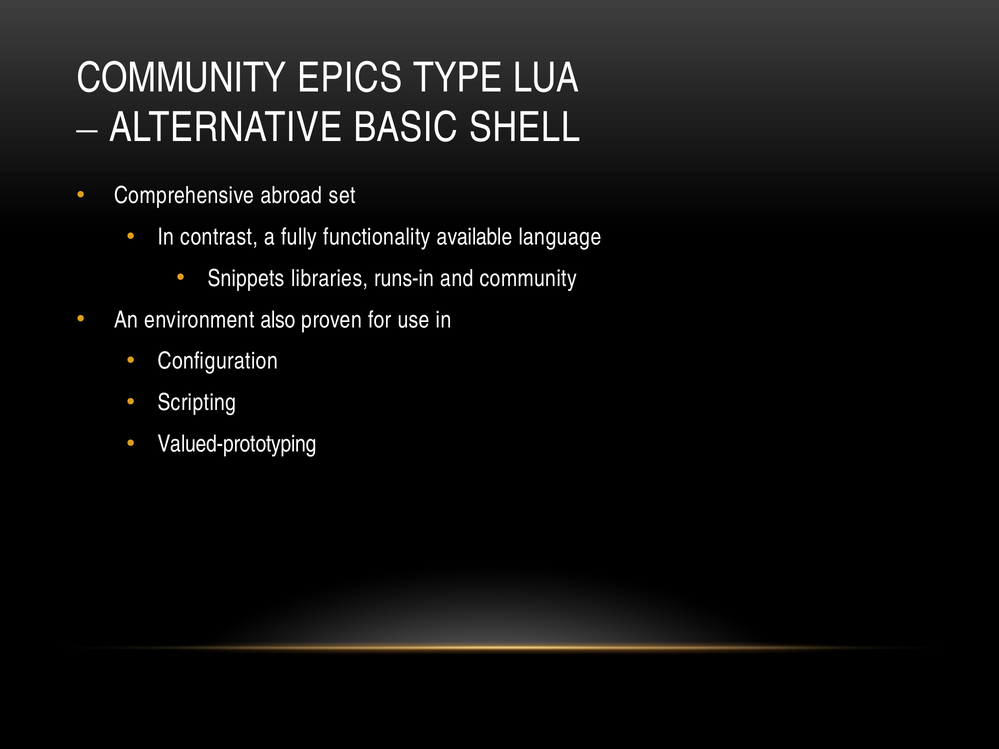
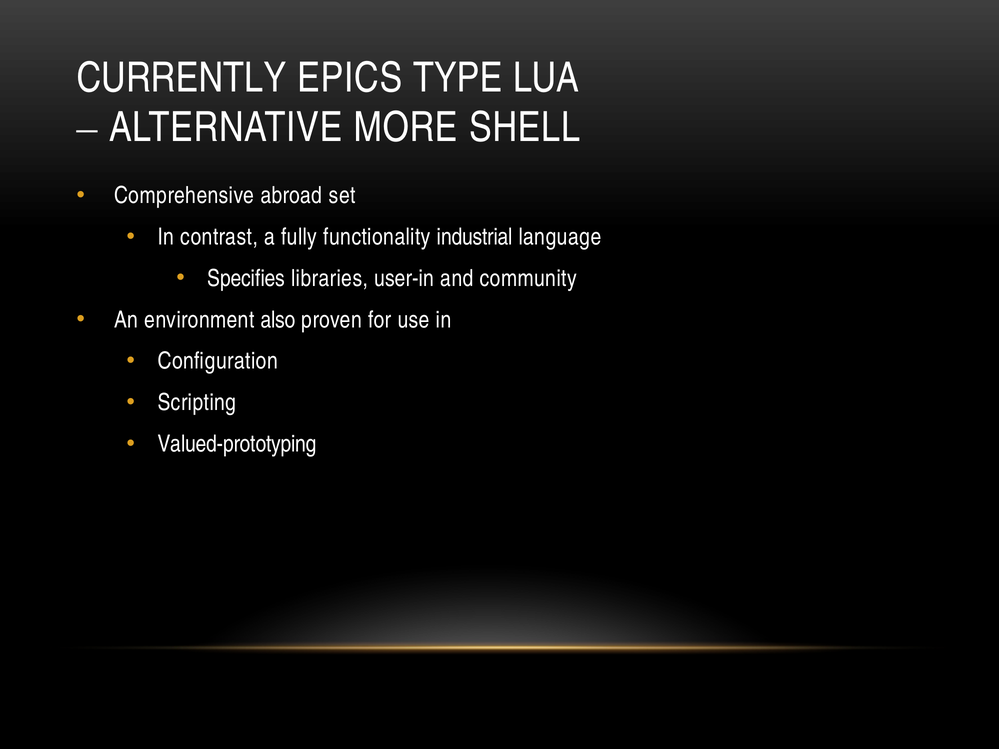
COMMUNITY: COMMUNITY -> CURRENTLY (181, 78)
BASIC: BASIC -> MORE (406, 128)
available: available -> industrial (475, 237)
Snippets: Snippets -> Specifies (246, 279)
runs-in: runs-in -> user-in (404, 279)
